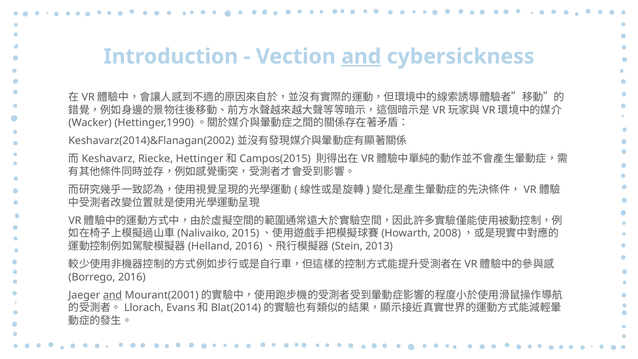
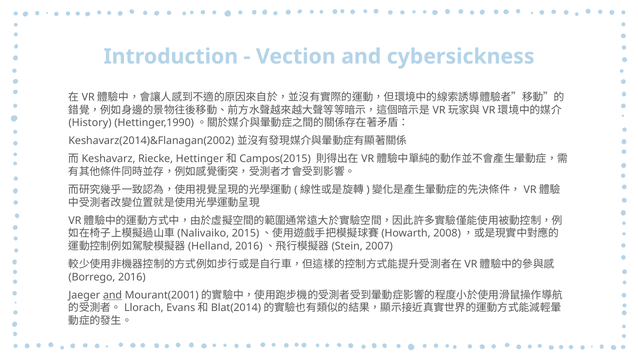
and underline: present -> none (361, 57)
Wacker: Wacker -> History (90, 123)
2013: 2013 -> 2007 (379, 246)
